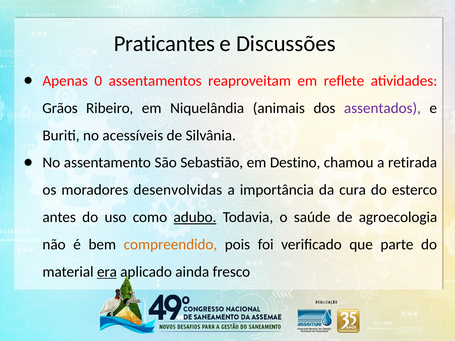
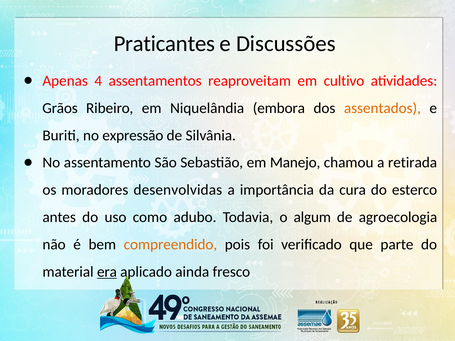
0: 0 -> 4 (98, 81)
reflete: reflete -> cultivo (344, 81)
animais: animais -> embora (279, 108)
assentados colour: purple -> orange (382, 108)
acessíveis: acessíveis -> expressão (133, 135)
Destino: Destino -> Manejo (295, 163)
adubo underline: present -> none (195, 217)
saúde: saúde -> algum (312, 217)
